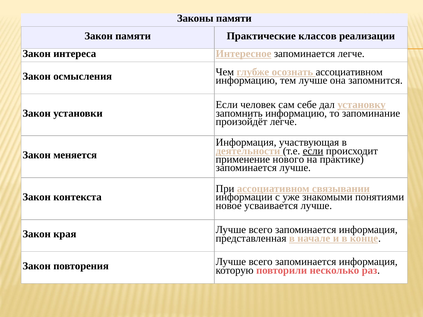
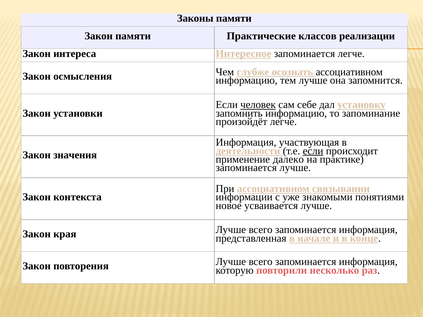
человек underline: none -> present (258, 105)
меняется: меняется -> значения (75, 155)
нового: нового -> далеко (288, 159)
